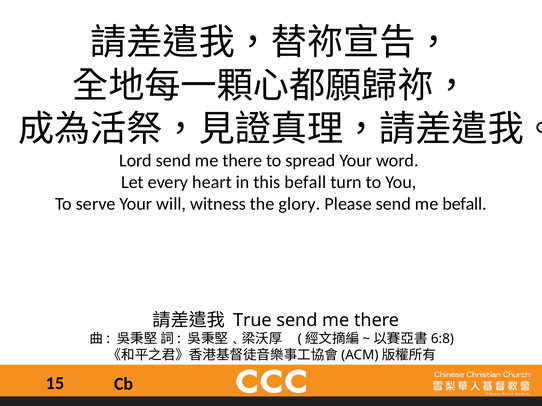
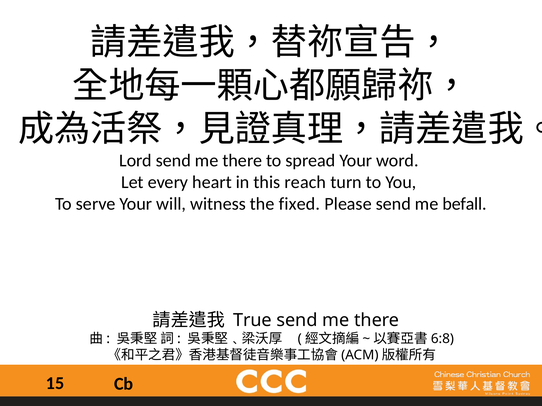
this befall: befall -> reach (305, 182)
glory: glory -> fixed (299, 204)
